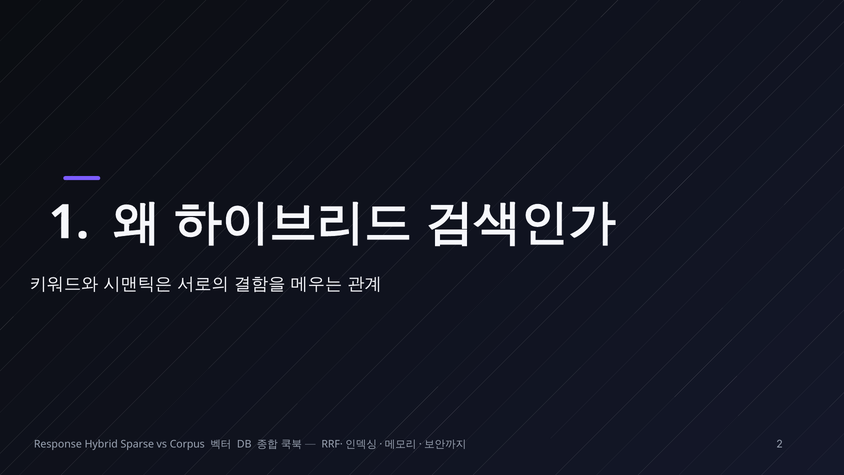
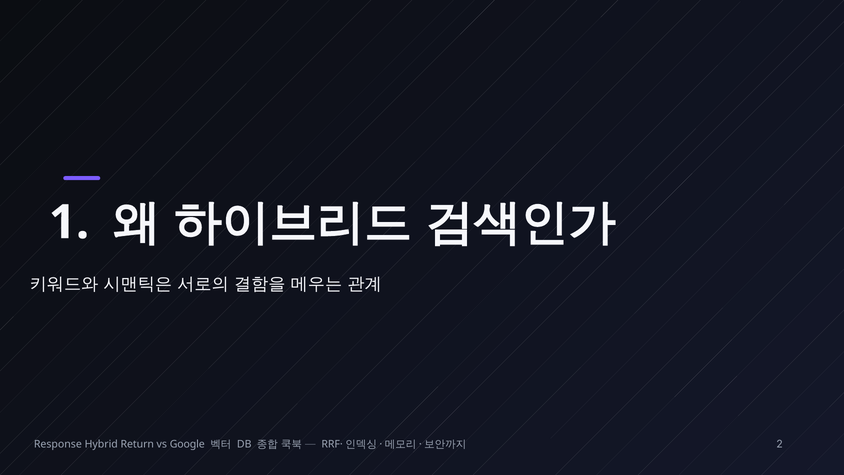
Sparse: Sparse -> Return (137, 444)
Corpus: Corpus -> Google (187, 444)
